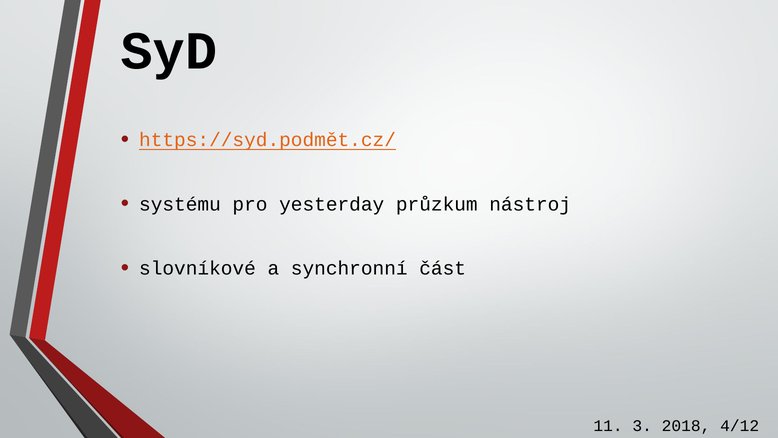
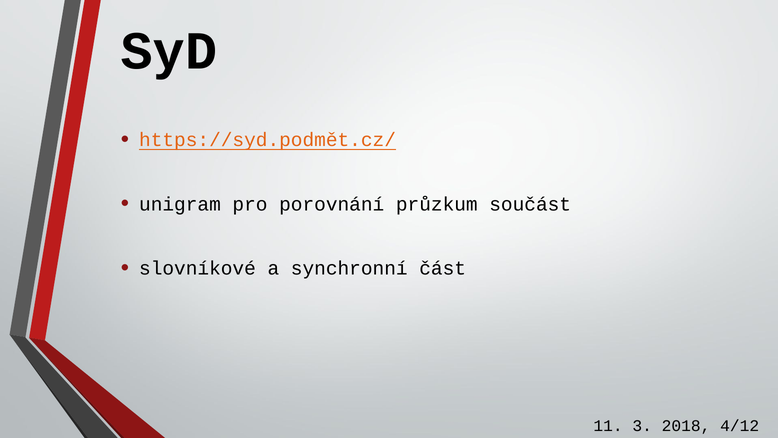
systému: systému -> unigram (180, 204)
yesterday: yesterday -> porovnání (332, 204)
nástroj: nástroj -> součást (530, 204)
